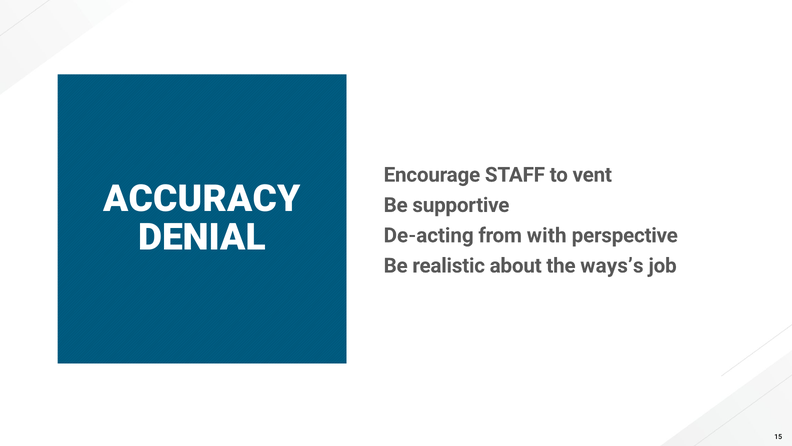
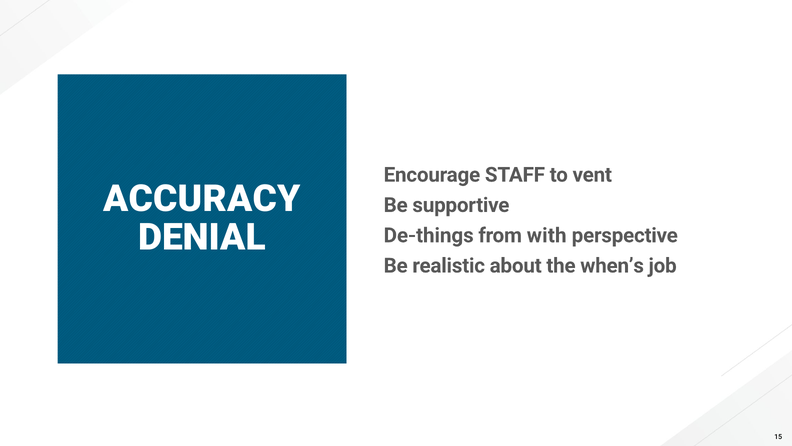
De-acting: De-acting -> De-things (429, 235)
ways’s: ways’s -> when’s (612, 265)
